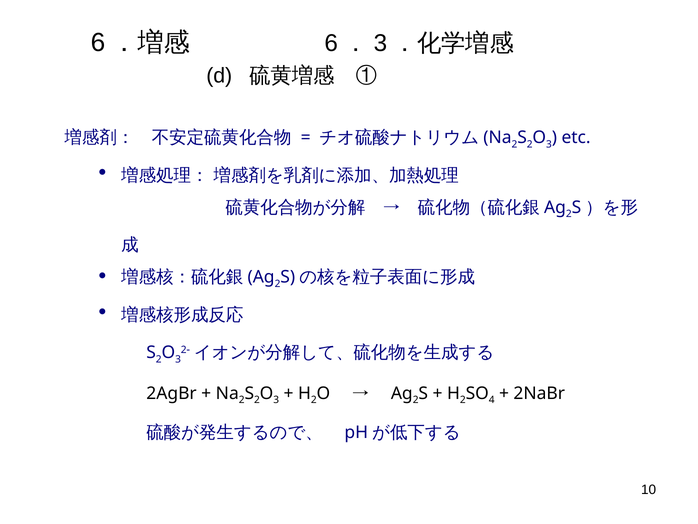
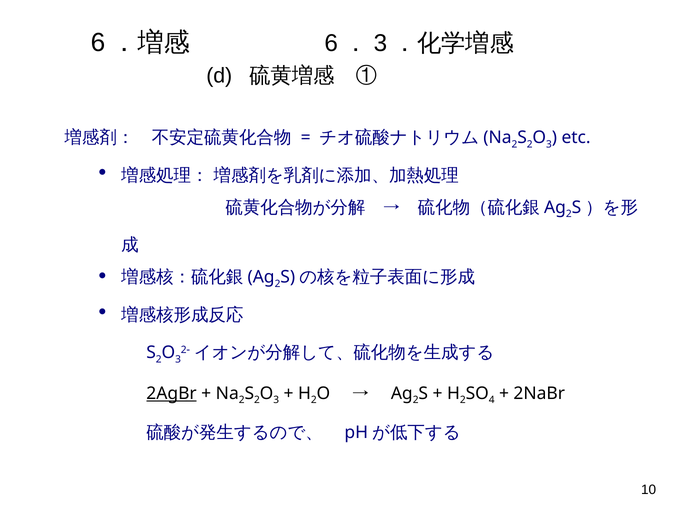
2AgBr underline: none -> present (172, 393)
